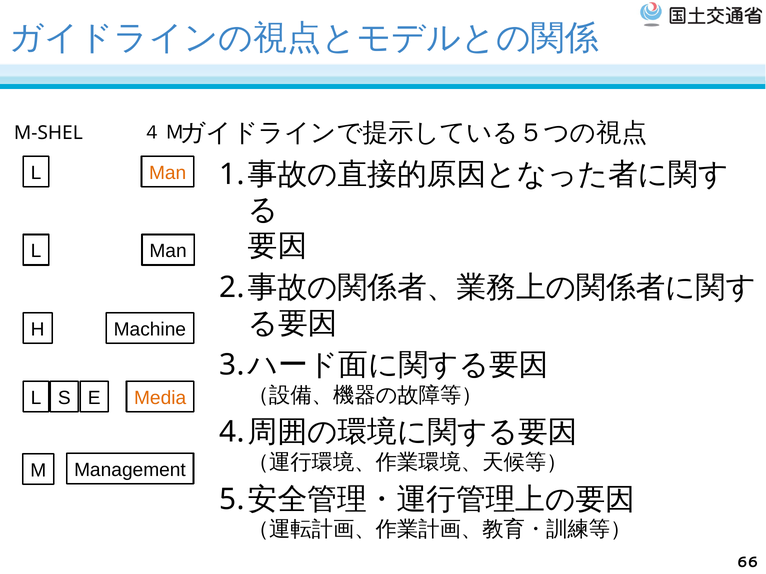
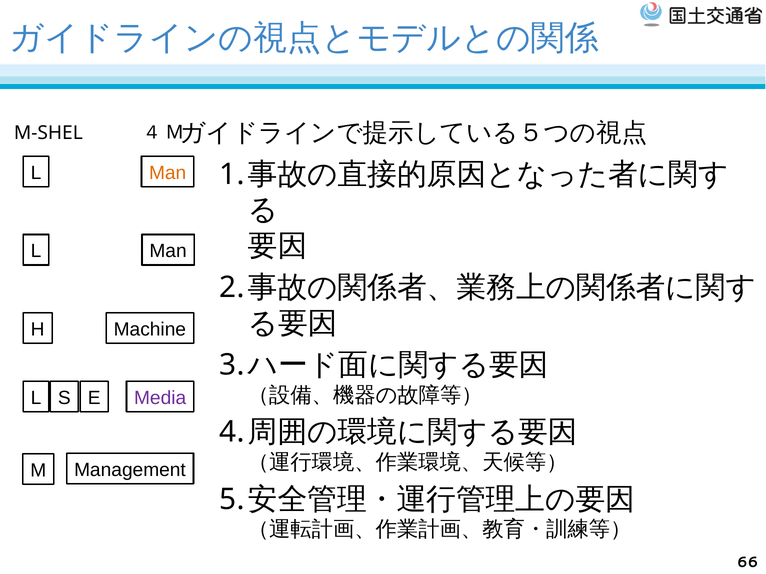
Media colour: orange -> purple (160, 398)
